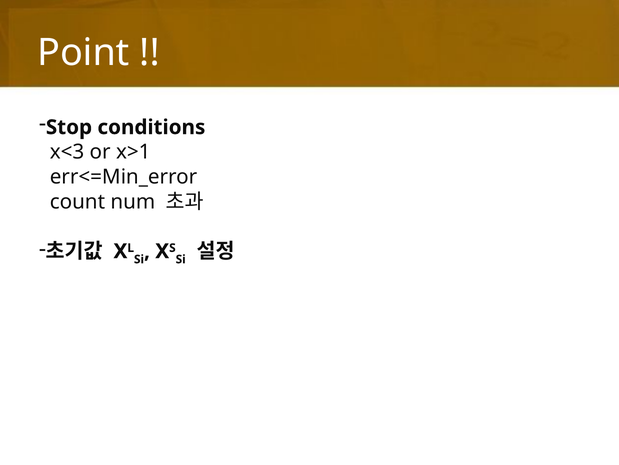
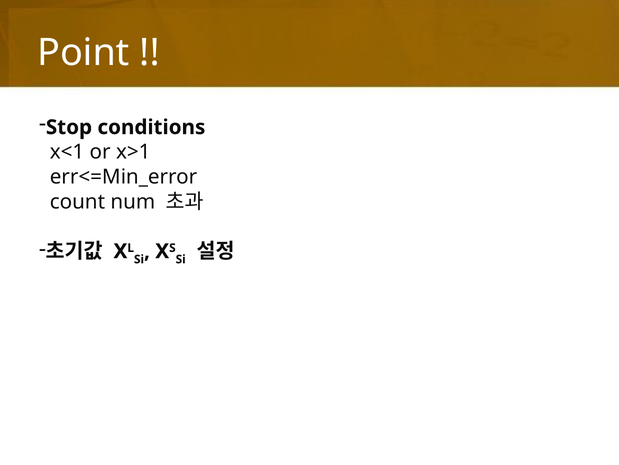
x<3: x<3 -> x<1 (67, 152)
